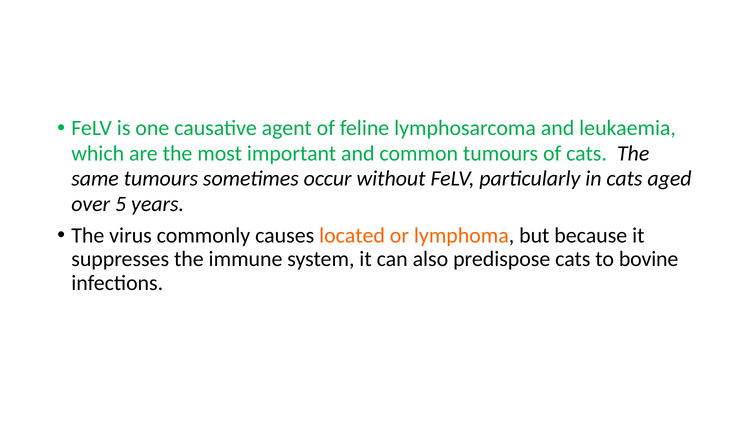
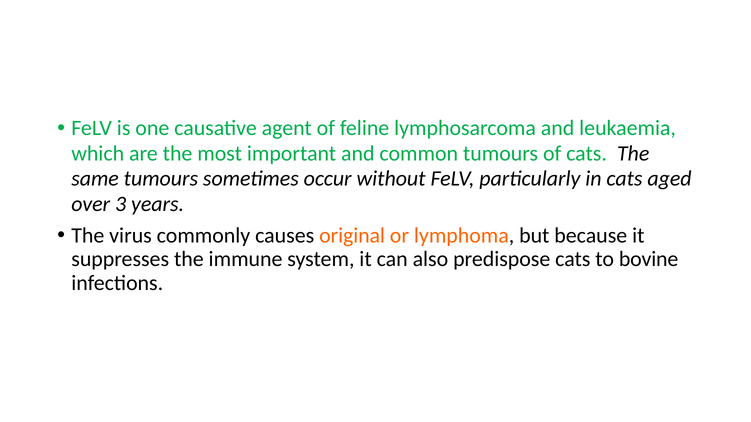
5: 5 -> 3 (121, 204)
located: located -> original (352, 236)
